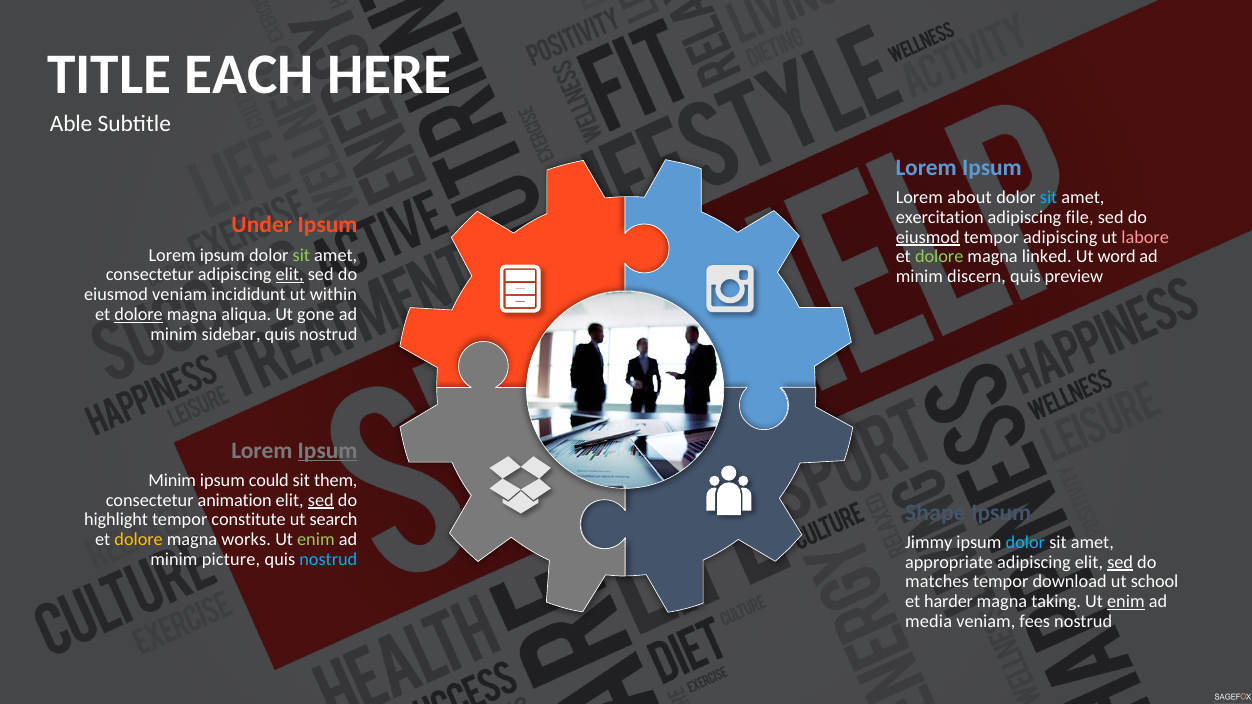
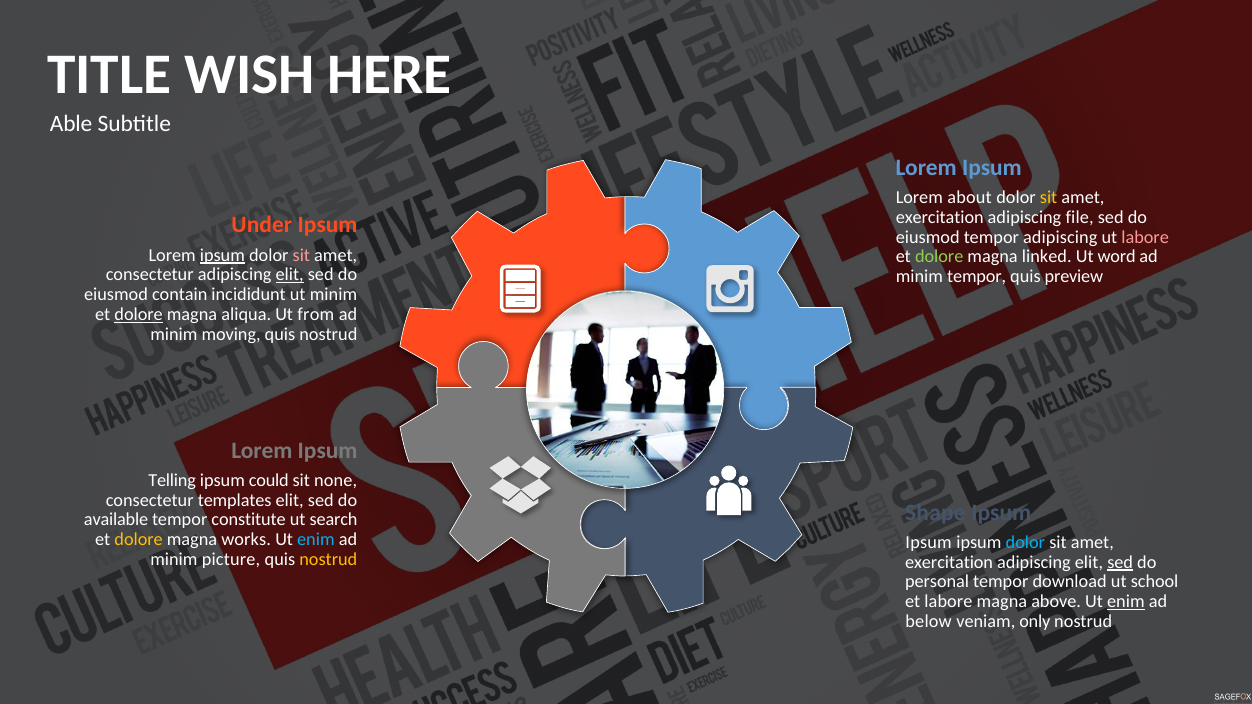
EACH: EACH -> WISH (249, 74)
sit colour: light blue -> yellow (1049, 198)
eiusmod underline: present -> none (928, 237)
ipsum underline: none -> present (222, 255)
sit colour: light green -> pink (301, 255)
minim discern: discern -> tempor (977, 277)
eiusmod veniam: veniam -> contain (180, 295)
ut within: within -> minim (333, 295)
gone: gone -> from (316, 314)
sidebar: sidebar -> moving (231, 334)
Ipsum underline: present -> none (328, 451)
Minim: Minim -> Telling (172, 481)
them: them -> none (336, 481)
animation: animation -> templates (235, 500)
sed underline: present -> none (321, 500)
highlight: highlight -> available (116, 520)
enim colour: light green -> light blue (316, 540)
Jimmy: Jimmy -> Ipsum (929, 543)
nostrud colour: light blue -> yellow (328, 560)
appropriate: appropriate -> exercitation (949, 562)
matches: matches -> personal (937, 582)
et harder: harder -> labore (948, 602)
taking: taking -> above (1056, 602)
media: media -> below (929, 622)
fees: fees -> only (1035, 622)
